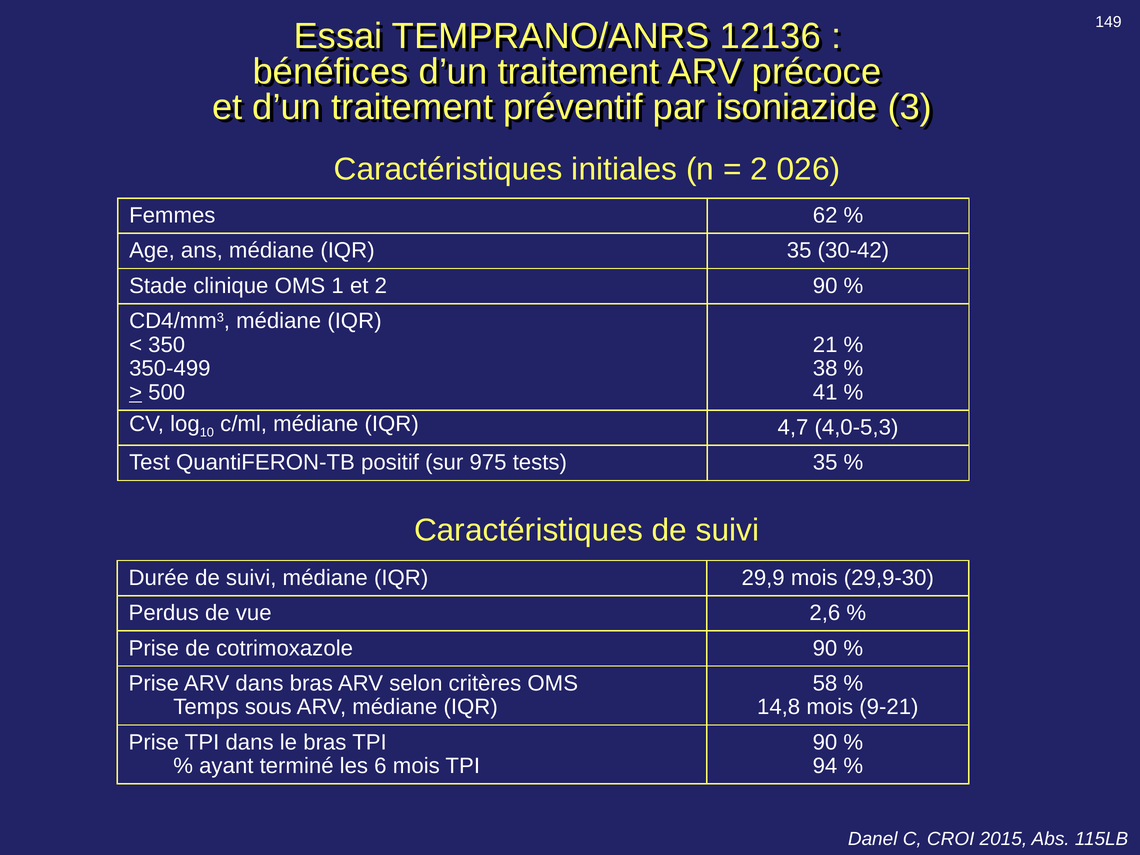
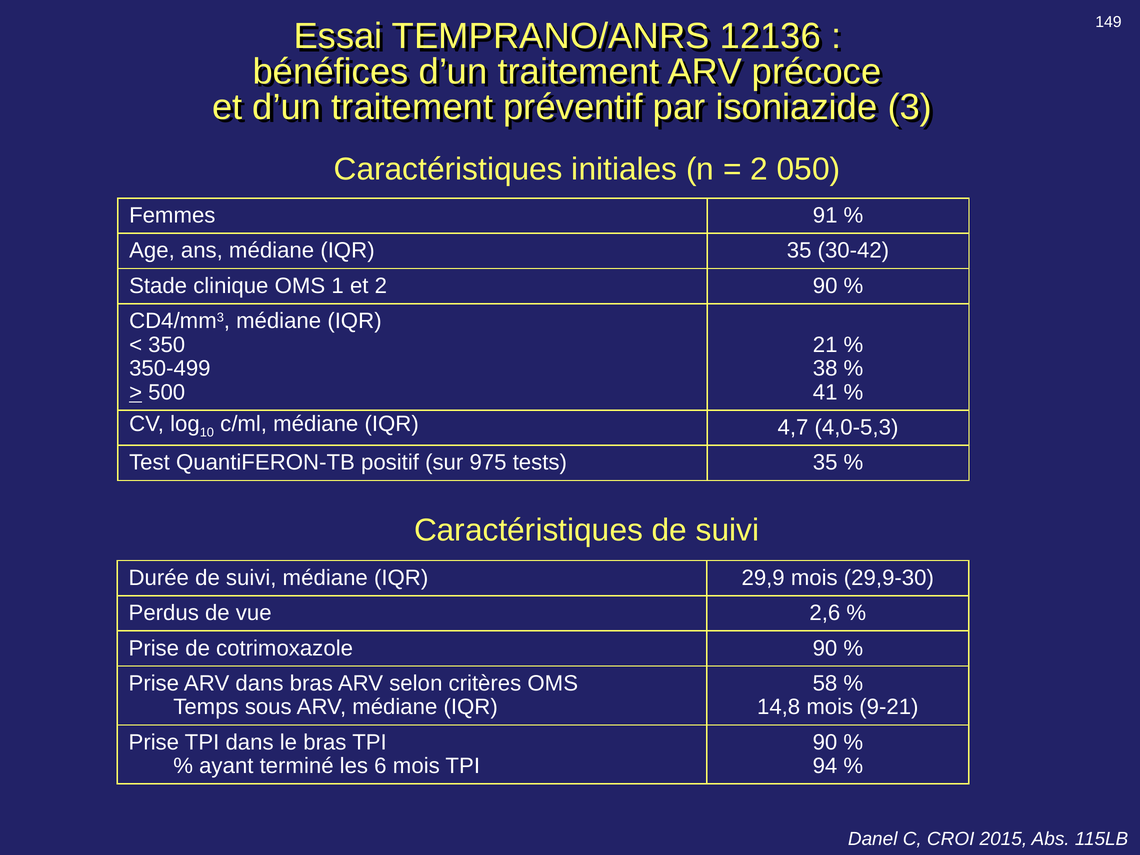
026: 026 -> 050 (808, 169)
62: 62 -> 91 (825, 215)
